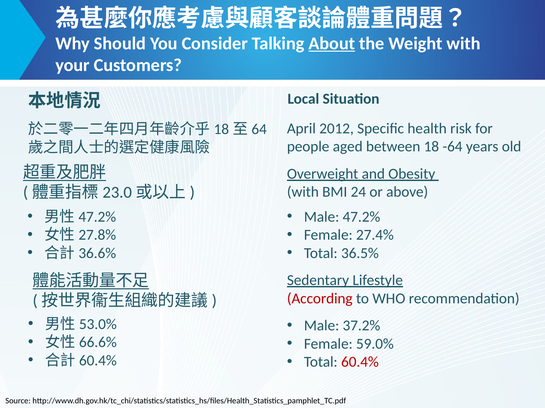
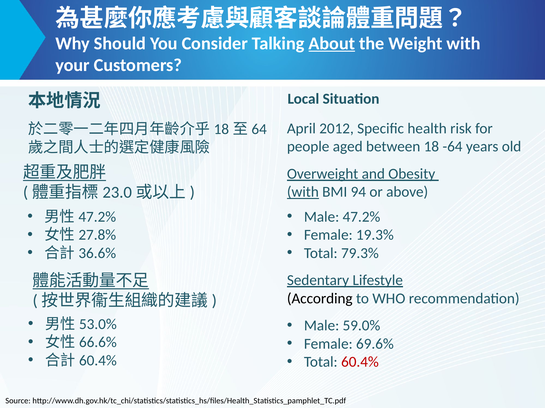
with underline: none -> present (303, 192)
24: 24 -> 94 (358, 192)
27.4%: 27.4% -> 19.3% (375, 235)
36.5%: 36.5% -> 79.3% (360, 254)
According colour: red -> black (320, 299)
37.2%: 37.2% -> 59.0% (361, 326)
59.0%: 59.0% -> 69.6% (375, 344)
